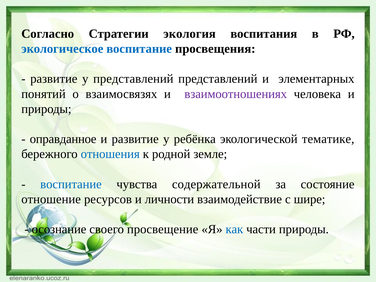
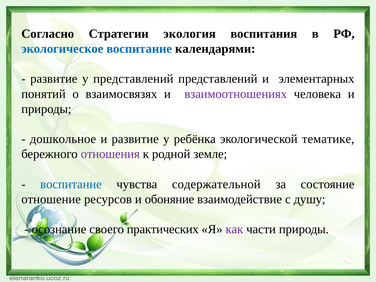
просвещения: просвещения -> календарями (215, 49)
оправданное: оправданное -> дошкольное (63, 139)
отношения colour: blue -> purple (110, 154)
личности: личности -> обоняние (169, 199)
шире: шире -> душу (310, 199)
просвещение: просвещение -> практических (163, 229)
как colour: blue -> purple (234, 229)
